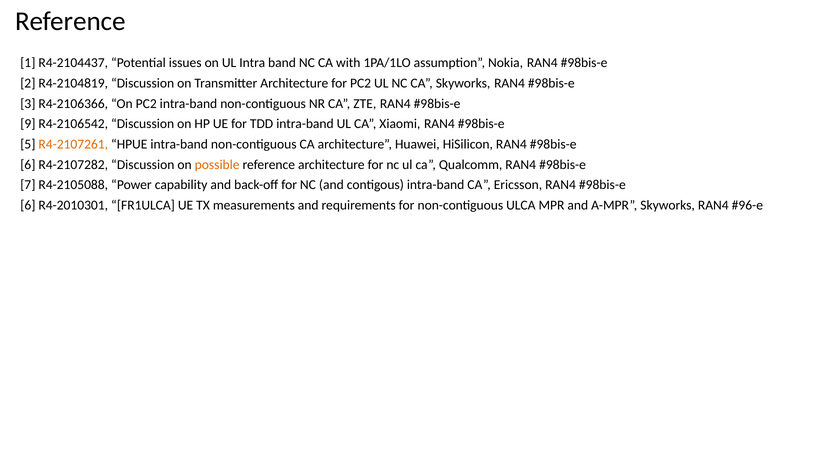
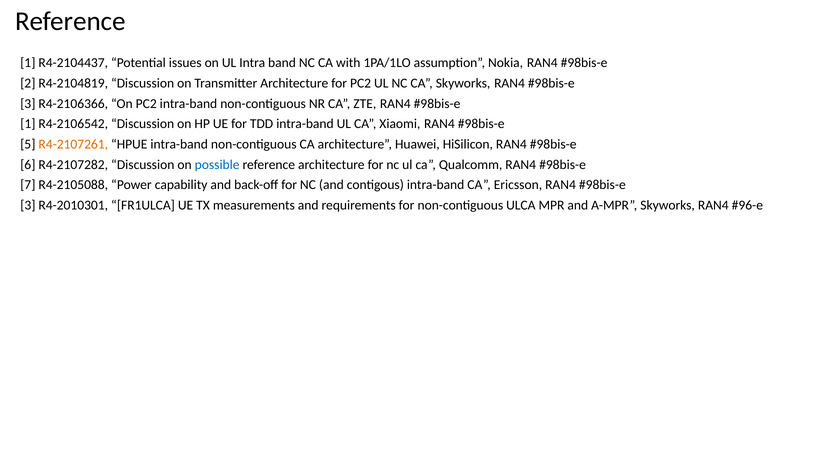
9: 9 -> 1 (28, 124)
possible colour: orange -> blue (217, 165)
6: 6 -> 3 (28, 205)
